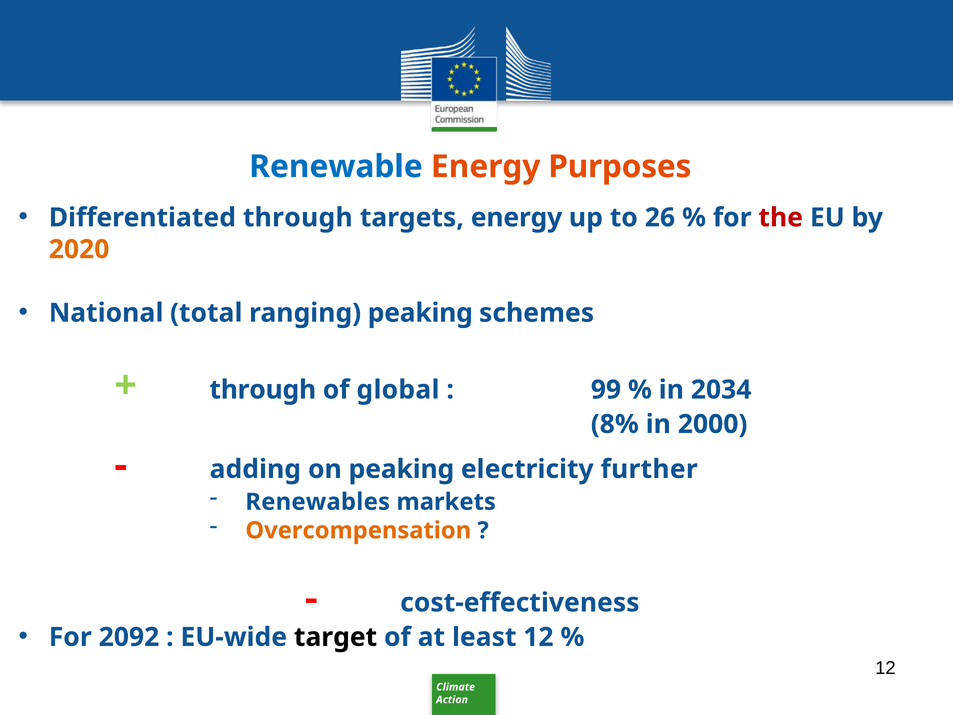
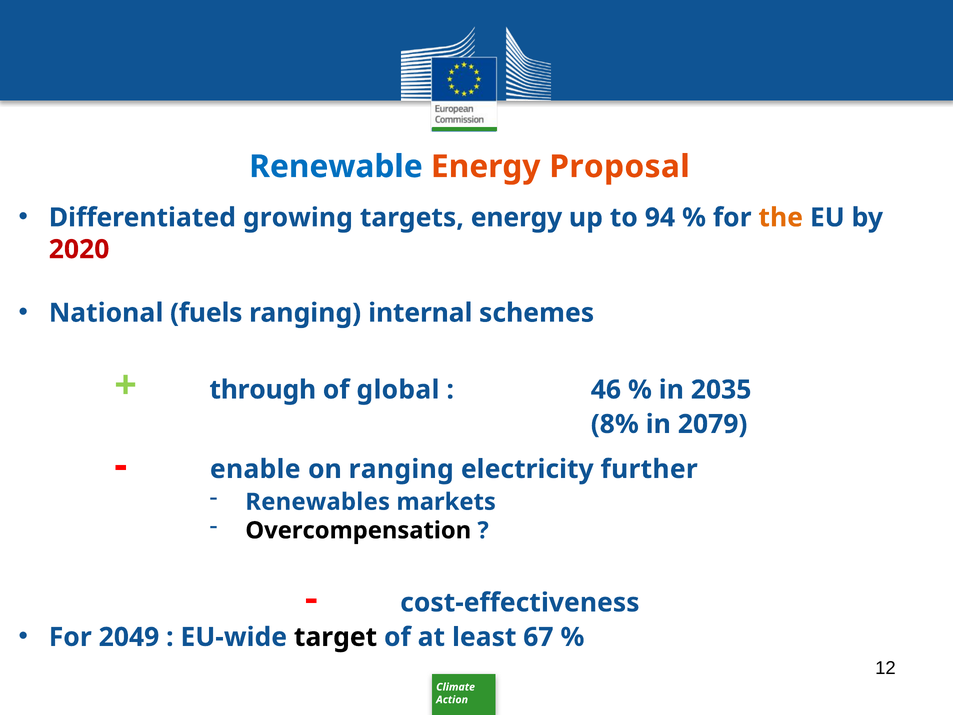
Purposes: Purposes -> Proposal (619, 167)
Differentiated through: through -> growing (298, 218)
26: 26 -> 94 (660, 218)
the colour: red -> orange (781, 218)
2020 colour: orange -> red (79, 249)
total: total -> fuels (206, 313)
ranging peaking: peaking -> internal (420, 313)
99: 99 -> 46 (606, 390)
2034: 2034 -> 2035 (721, 390)
2000: 2000 -> 2079 (713, 424)
adding: adding -> enable (255, 469)
on peaking: peaking -> ranging (401, 469)
Overcompensation colour: orange -> black (358, 530)
2092: 2092 -> 2049 (129, 637)
least 12: 12 -> 67 (538, 637)
